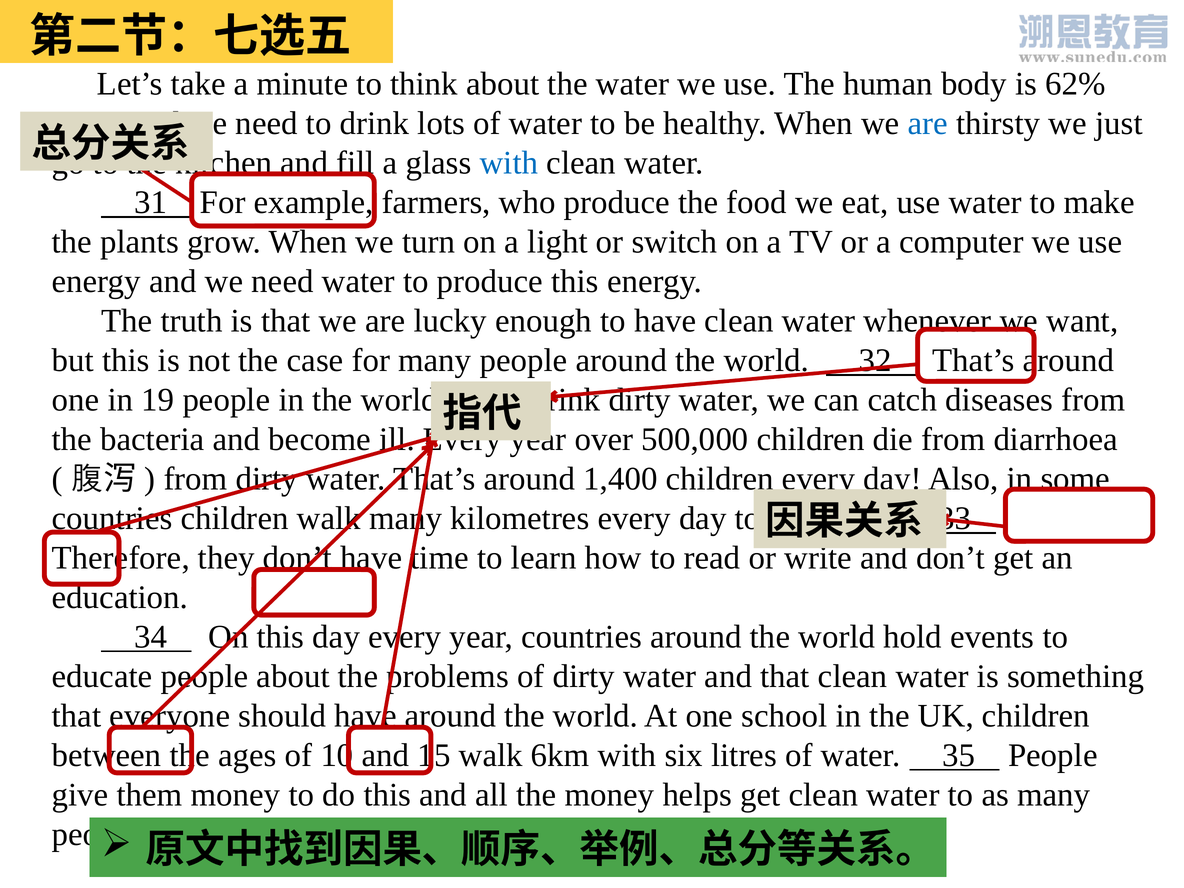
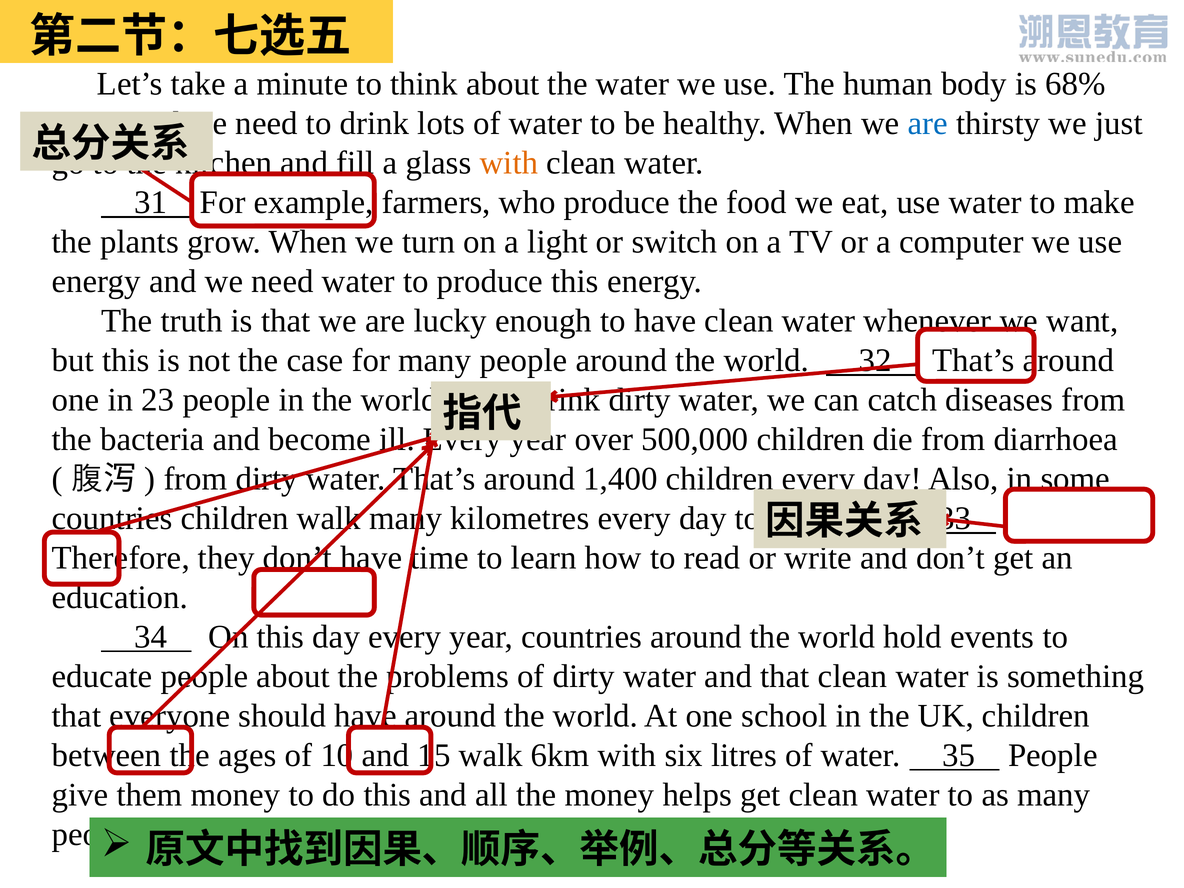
62%: 62% -> 68% (1075, 84)
with colour: blue -> orange (509, 163)
19: 19 -> 23 (158, 400)
